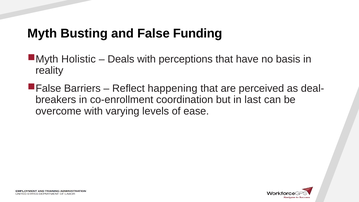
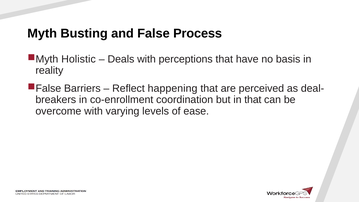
Funding: Funding -> Process (198, 33)
in last: last -> that (253, 100)
